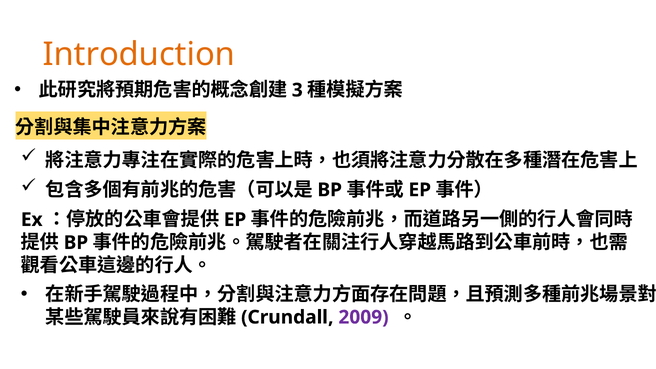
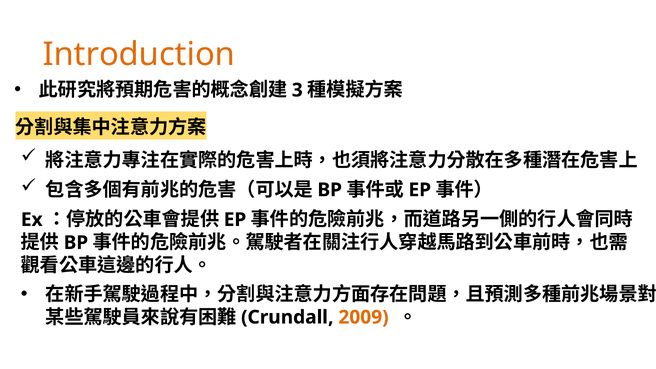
2009 colour: purple -> orange (364, 317)
